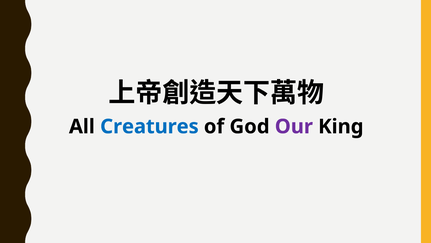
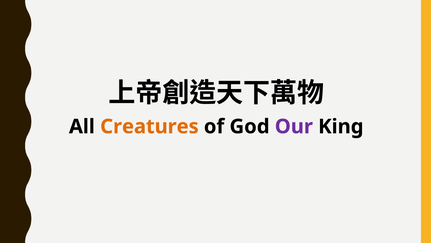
Creatures colour: blue -> orange (149, 126)
